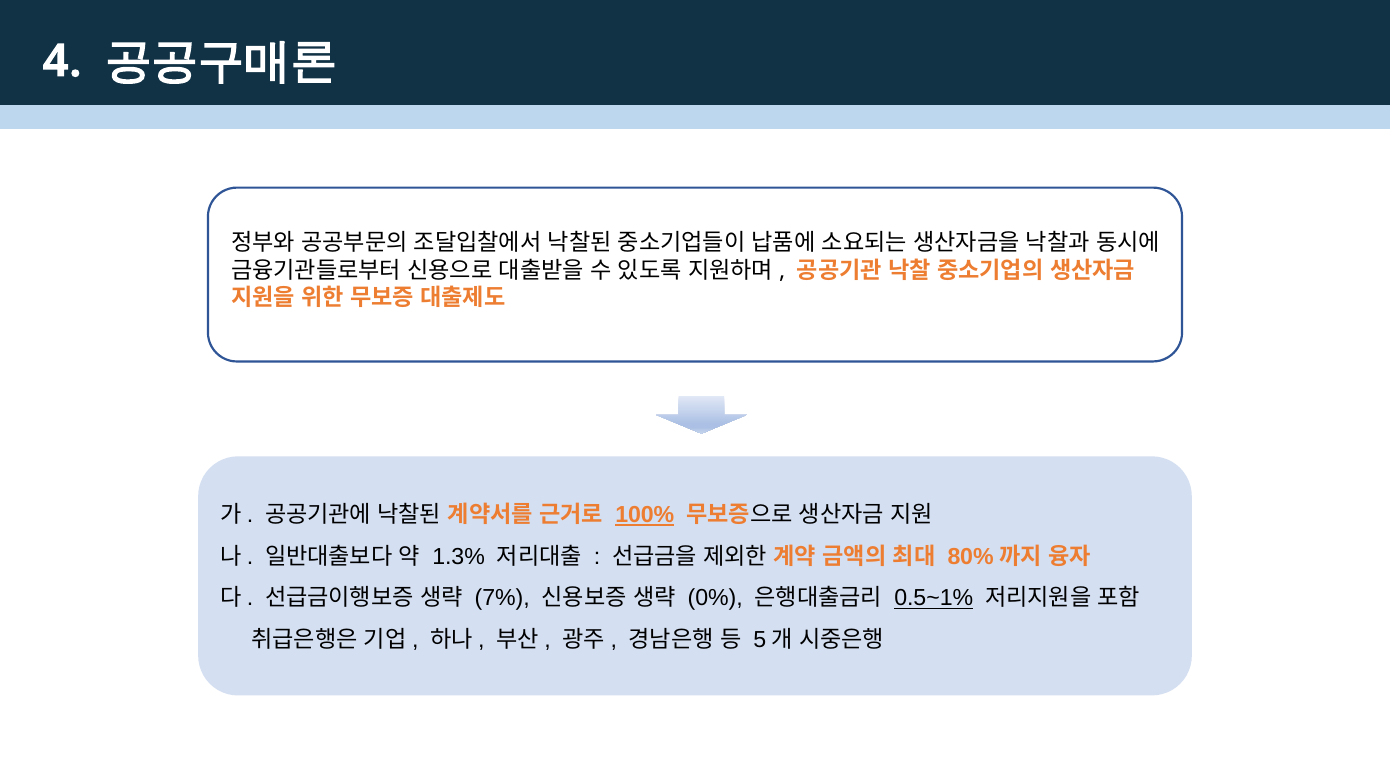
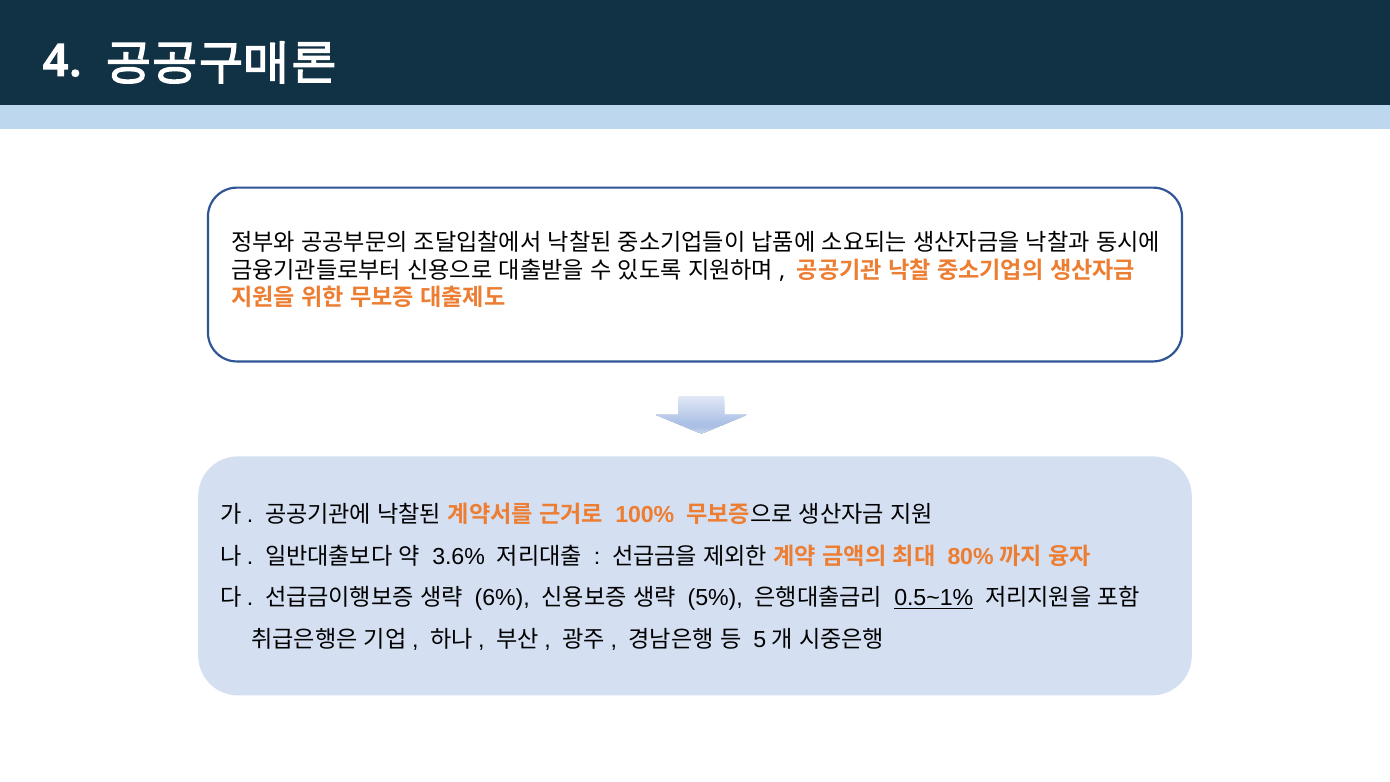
100% underline: present -> none (645, 515)
1.3%: 1.3% -> 3.6% (459, 557)
7%: 7% -> 6% (502, 598)
0%: 0% -> 5% (715, 598)
